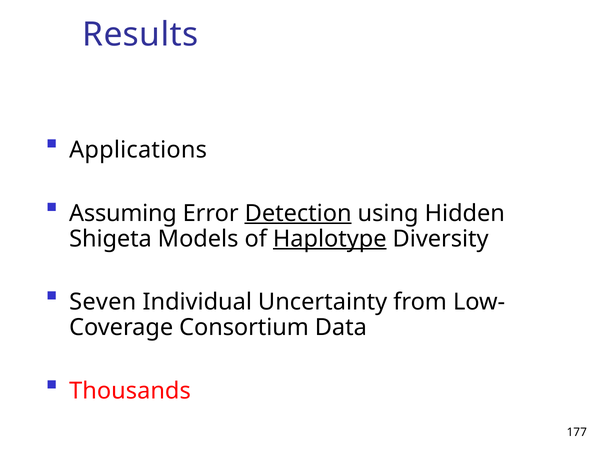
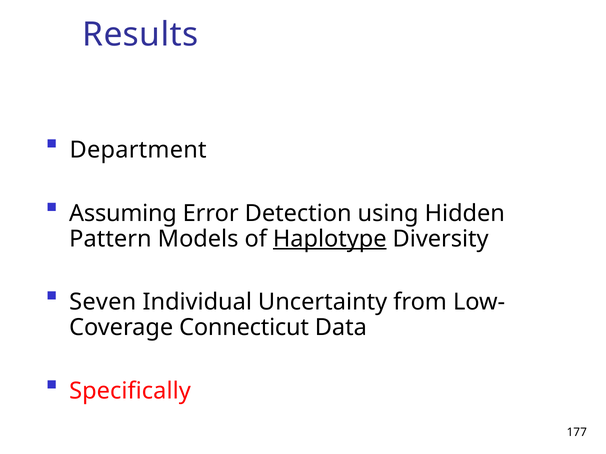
Applications: Applications -> Department (138, 150)
Detection underline: present -> none (298, 214)
Shigeta: Shigeta -> Pattern (110, 239)
Consortium: Consortium -> Connecticut (244, 328)
Thousands: Thousands -> Specifically (130, 391)
